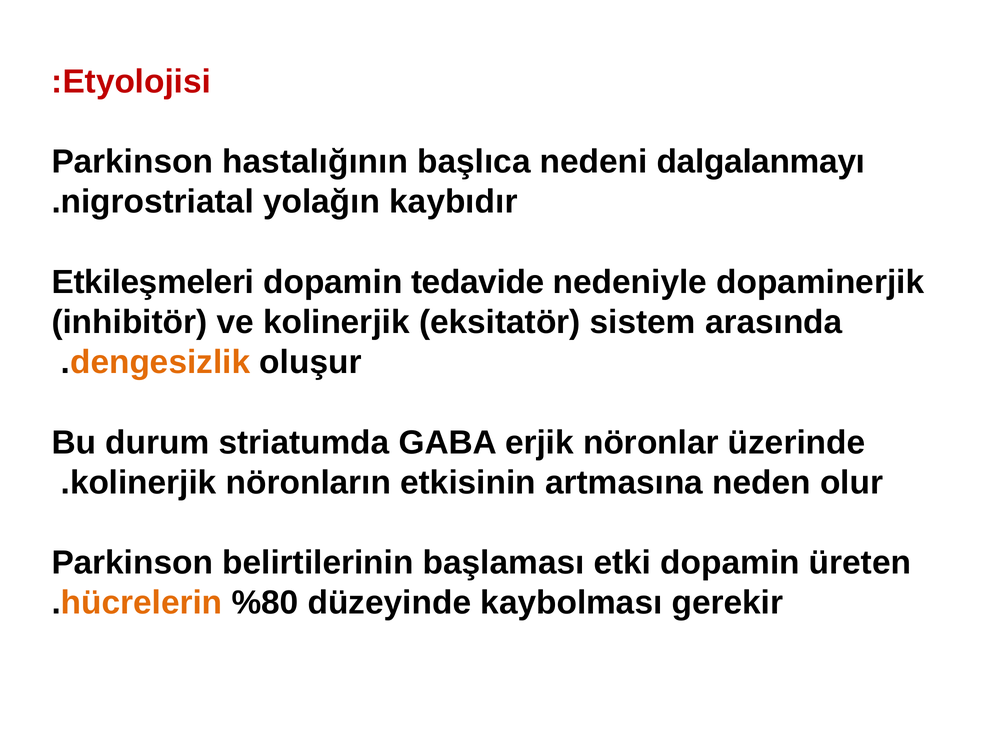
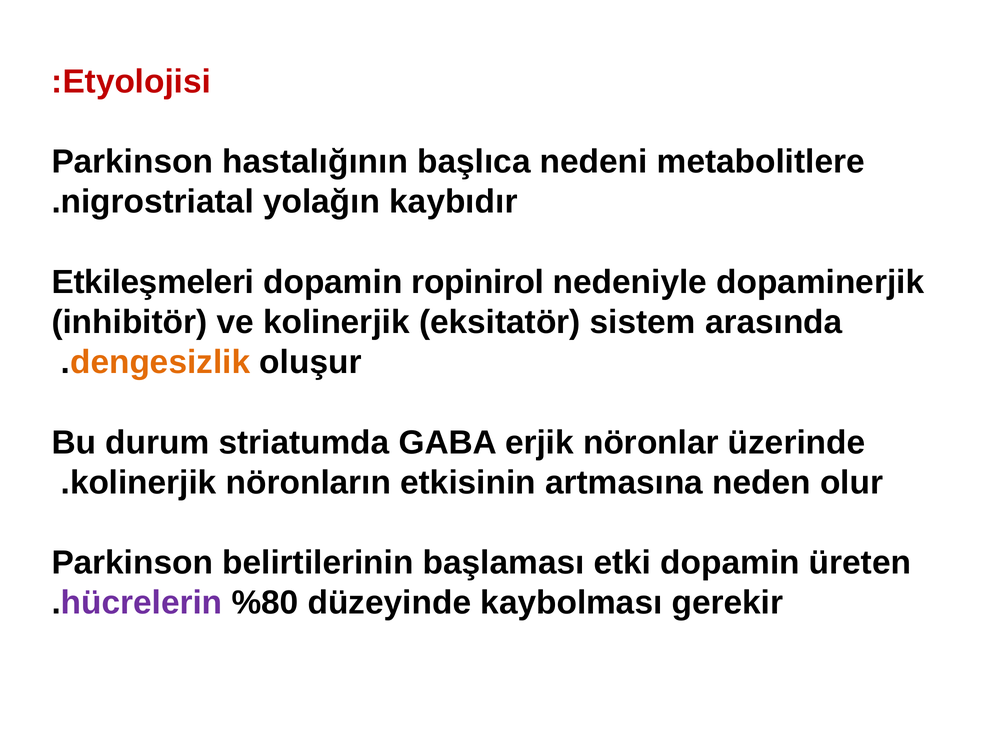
dalgalanmayı: dalgalanmayı -> metabolitlere (761, 162)
tedavide: tedavide -> ropinirol (478, 282)
hücrelerin colour: orange -> purple (142, 603)
